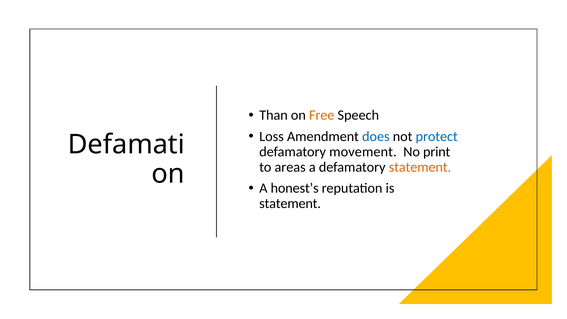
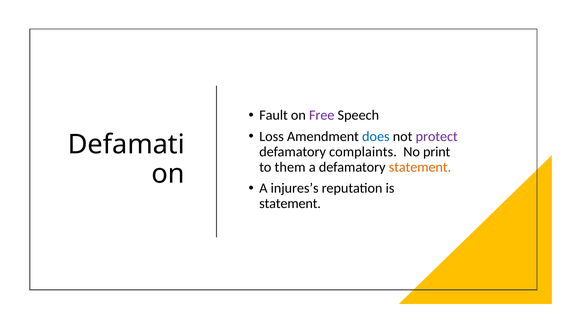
Than: Than -> Fault (274, 115)
Free colour: orange -> purple (322, 115)
protect colour: blue -> purple (437, 136)
movement: movement -> complaints (363, 152)
areas: areas -> them (290, 167)
honest’s: honest’s -> injures’s (295, 188)
